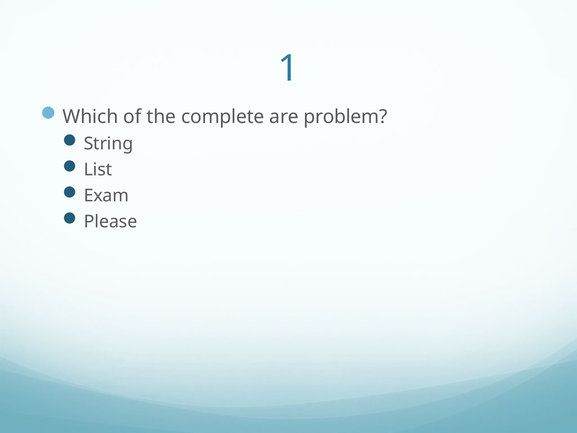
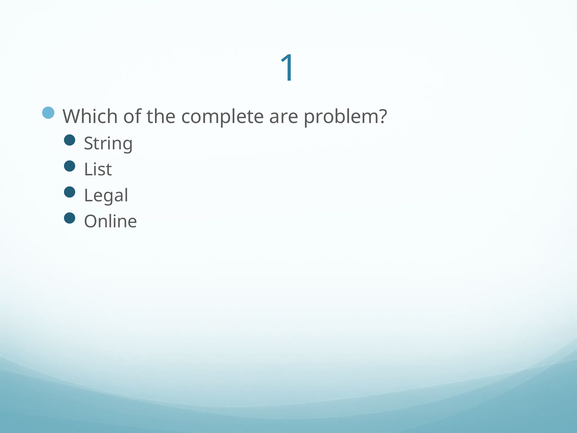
Exam: Exam -> Legal (106, 195)
Please: Please -> Online (111, 221)
